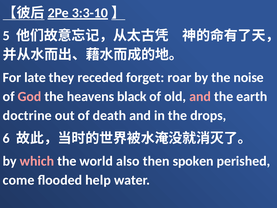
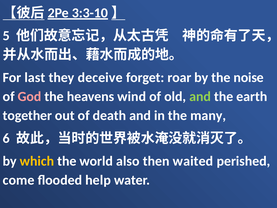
late: late -> last (35, 78)
receded: receded -> deceive (100, 78)
black: black -> wind (132, 96)
and colour: pink -> light green (200, 96)
doctrine: doctrine -> together (27, 115)
drops: drops -> many (208, 115)
which colour: pink -> yellow (37, 161)
spoken: spoken -> waited (193, 161)
